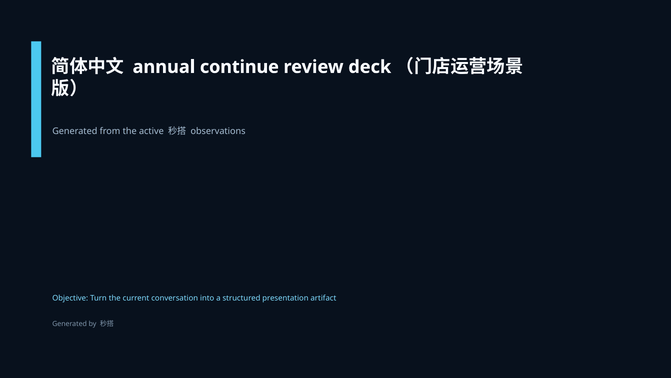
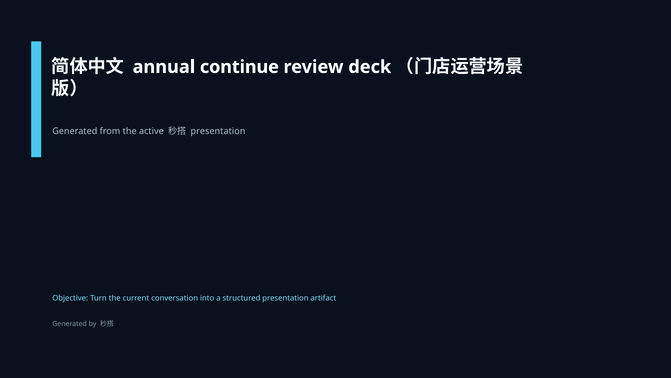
observations: observations -> presentation (218, 131)
